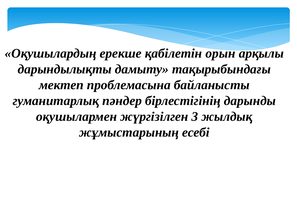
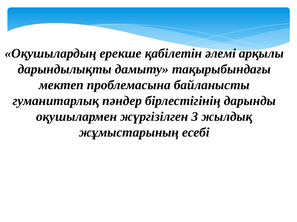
орын: орын -> әлемі (221, 54)
